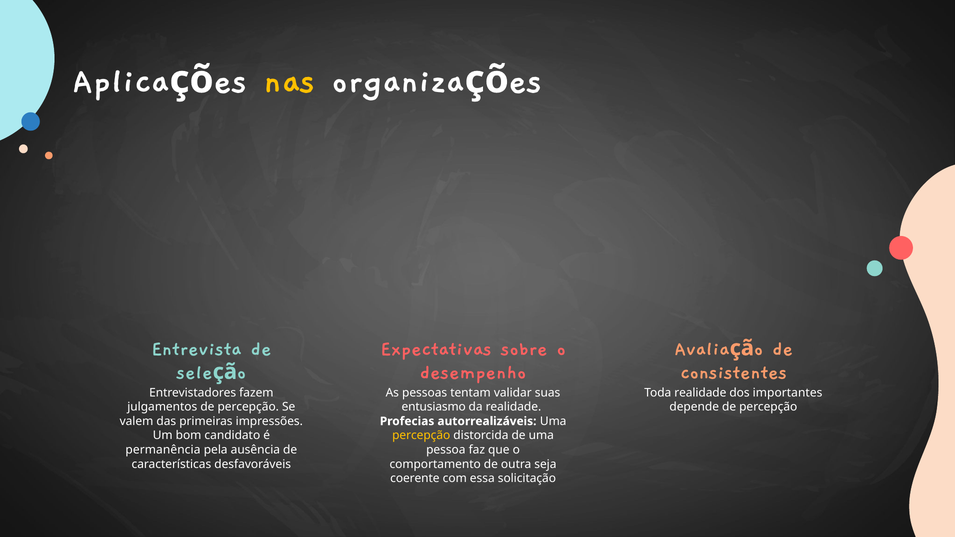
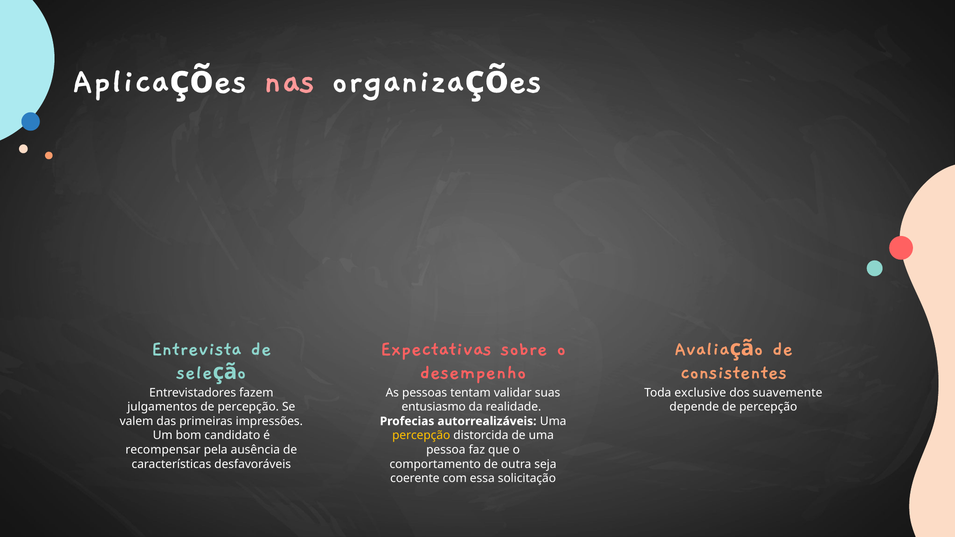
nas colour: yellow -> pink (290, 80)
Toda realidade: realidade -> exclusive (700, 393)
importantes: importantes -> suavemente (788, 393)
permanência: permanência -> recompensar (163, 450)
